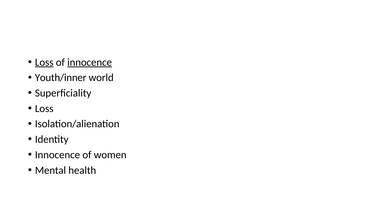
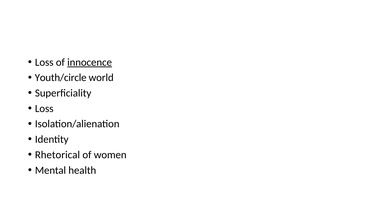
Loss underline: present -> none (44, 62)
Youth/inner: Youth/inner -> Youth/circle (61, 78)
Innocence: Innocence -> Rhetorical (57, 155)
